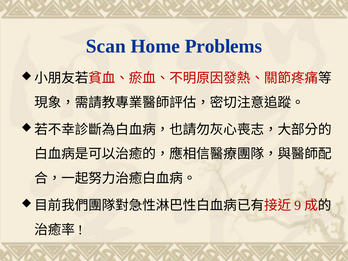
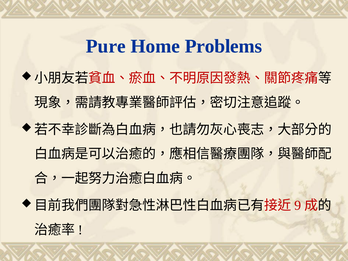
Scan: Scan -> Pure (106, 46)
